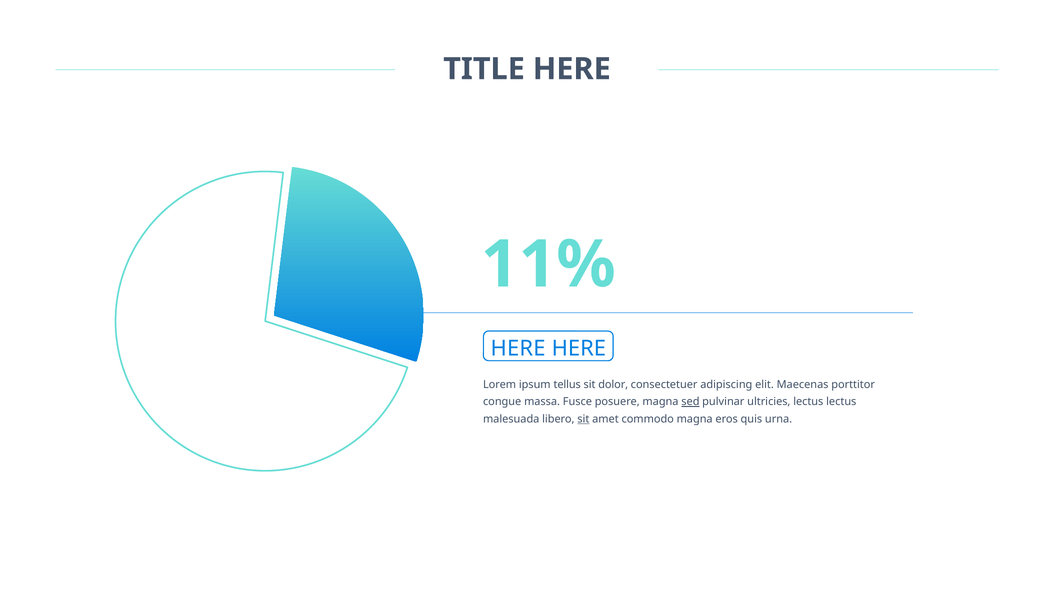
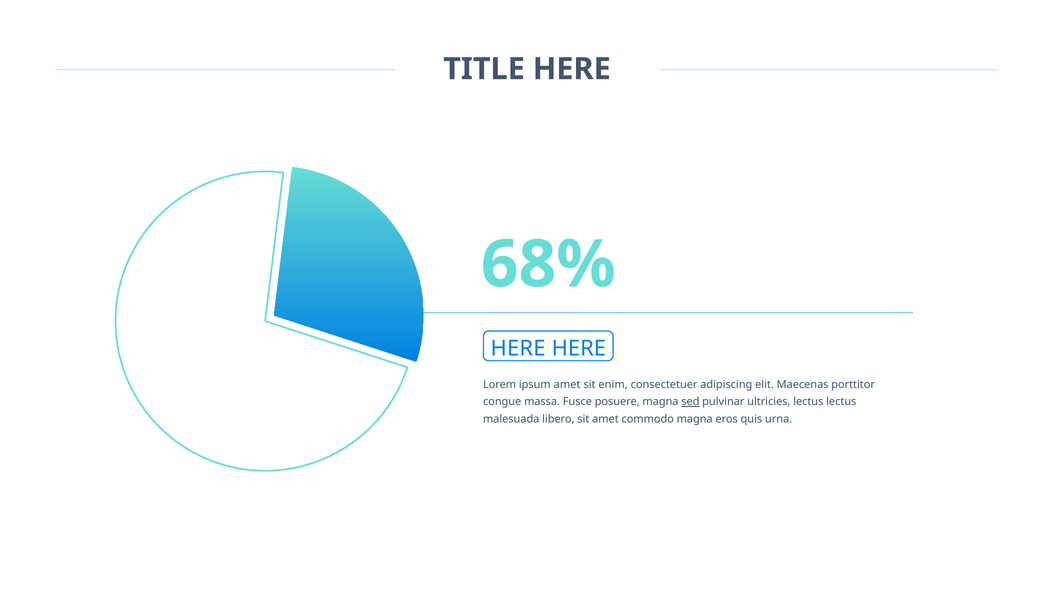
11%: 11% -> 68% (548, 265)
ipsum tellus: tellus -> amet (567, 385)
dolor: dolor -> enim (613, 385)
sit underline: present -> none (583, 419)
